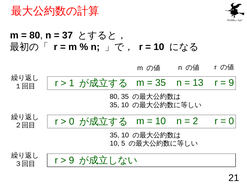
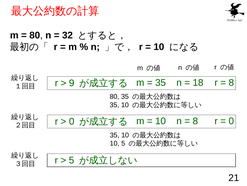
37: 37 -> 32 (67, 35)
1: 1 -> 9 (72, 83)
13: 13 -> 18 (198, 82)
9: 9 -> 8 (231, 82)
2: 2 -> 8 (195, 121)
9: 9 -> 5 (72, 160)
